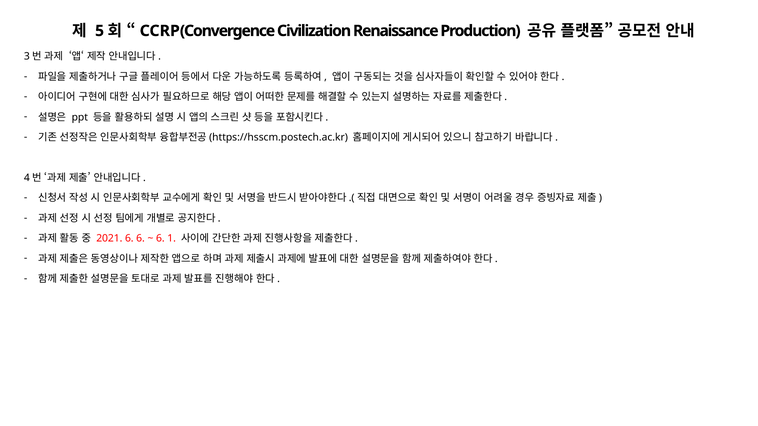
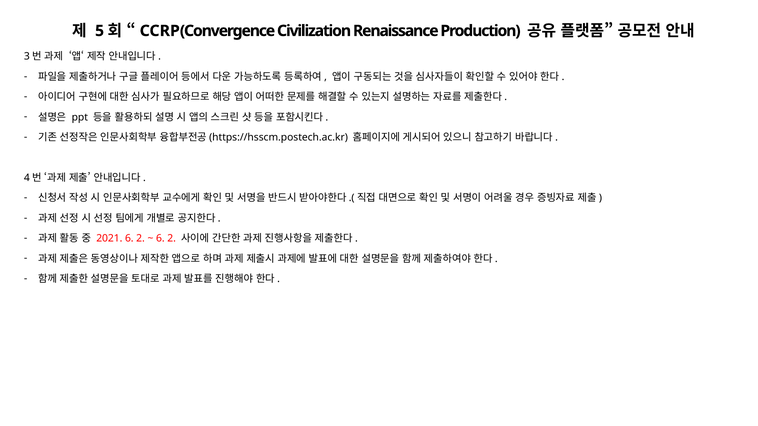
2021 6 6: 6 -> 2 (141, 239)
1: 1 -> 2 (172, 239)
